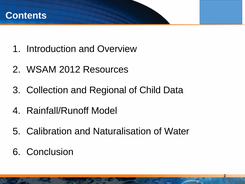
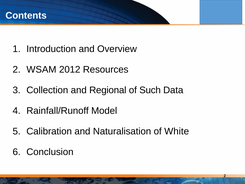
Child: Child -> Such (150, 90)
Water: Water -> White (177, 131)
